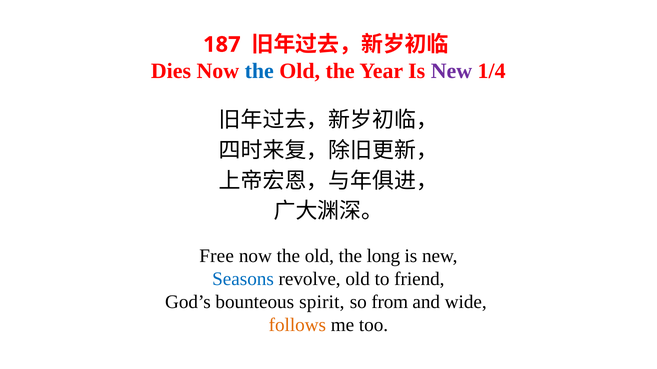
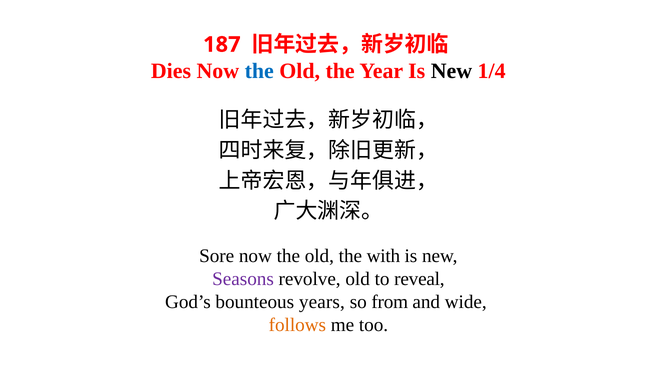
New colour: purple -> black (451, 71)
Free: Free -> Sore (217, 257)
long: long -> with (383, 257)
Seasons colour: blue -> purple (243, 280)
friend: friend -> reveal (419, 280)
spirit: spirit -> years (322, 303)
